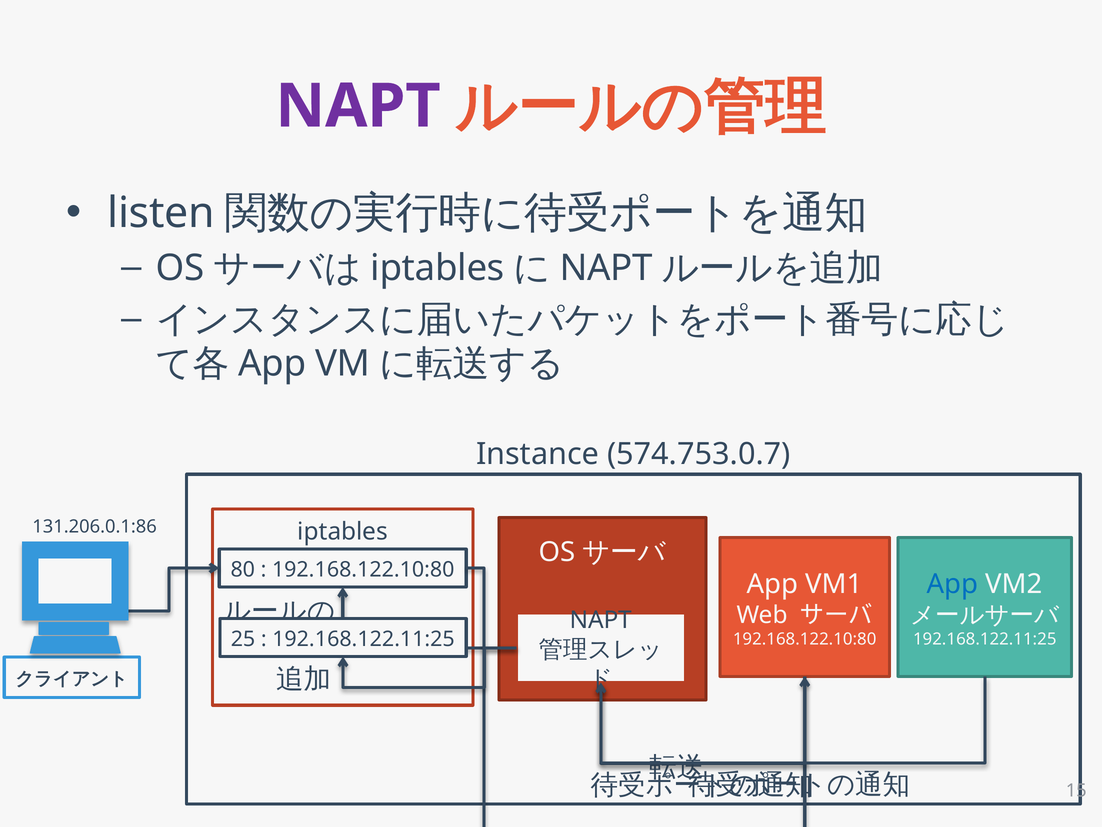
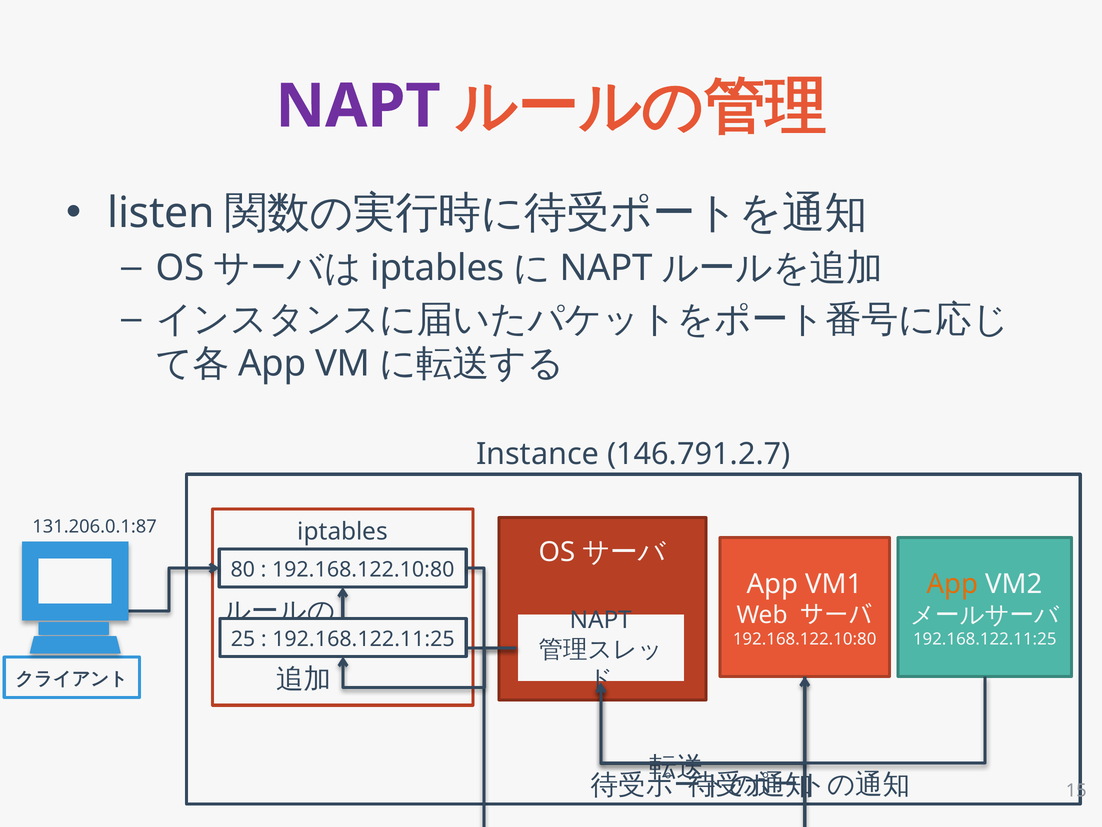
574.753.0.7: 574.753.0.7 -> 146.791.2.7 (699, 454)
131.206.0.1:86: 131.206.0.1:86 -> 131.206.0.1:87 (95, 526)
App colour: blue -> orange (953, 584)
